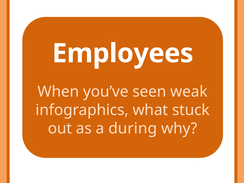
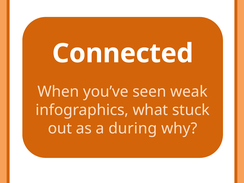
Employees: Employees -> Connected (123, 53)
